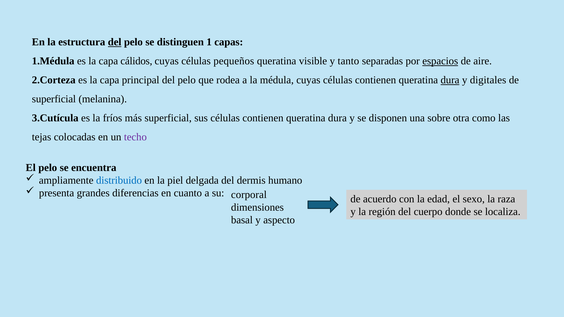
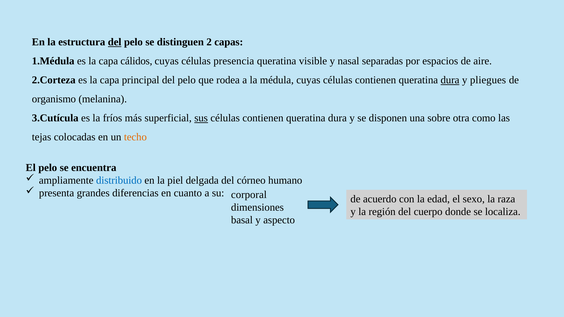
1: 1 -> 2 (209, 42)
pequeños: pequeños -> presencia (234, 61)
tanto: tanto -> nasal (348, 61)
espacios underline: present -> none (440, 61)
digitales: digitales -> pliegues (488, 80)
superficial: superficial -> organismo (54, 99)
sus underline: none -> present (201, 118)
techo colour: purple -> orange (135, 137)
dermis: dermis -> córneo (251, 180)
